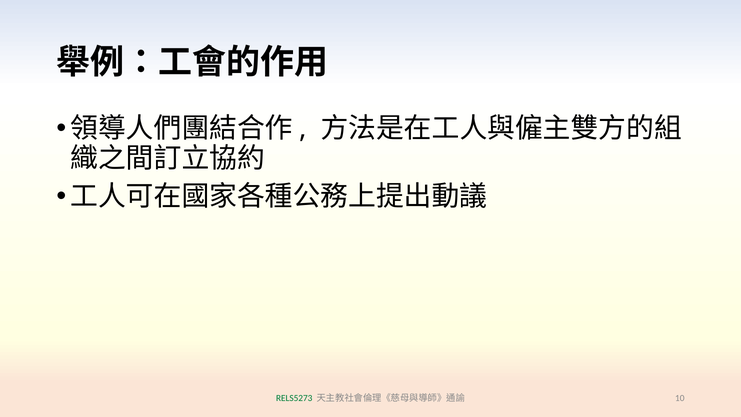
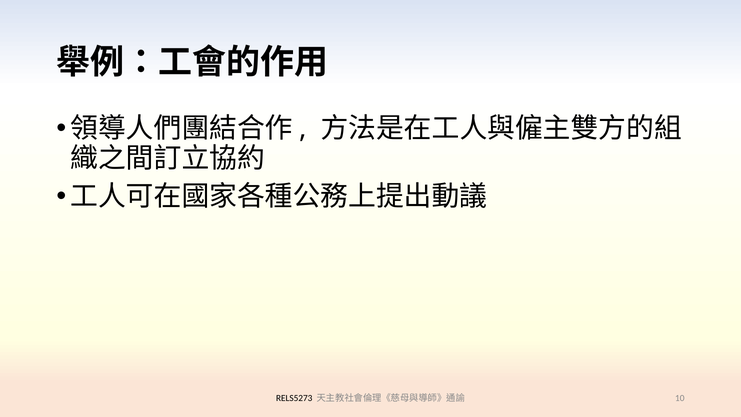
RELS5273 colour: green -> black (294, 398)
